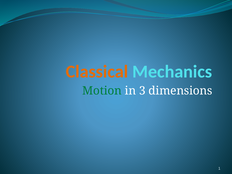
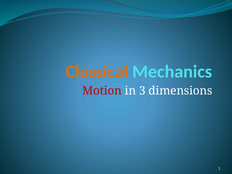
Motion colour: green -> red (102, 91)
